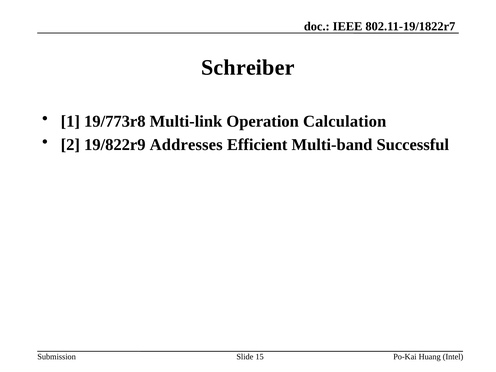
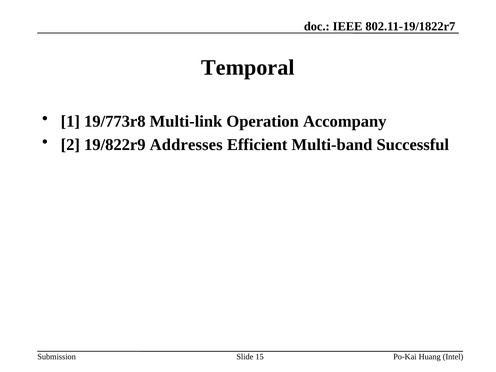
Schreiber: Schreiber -> Temporal (248, 68)
Calculation: Calculation -> Accompany (345, 121)
